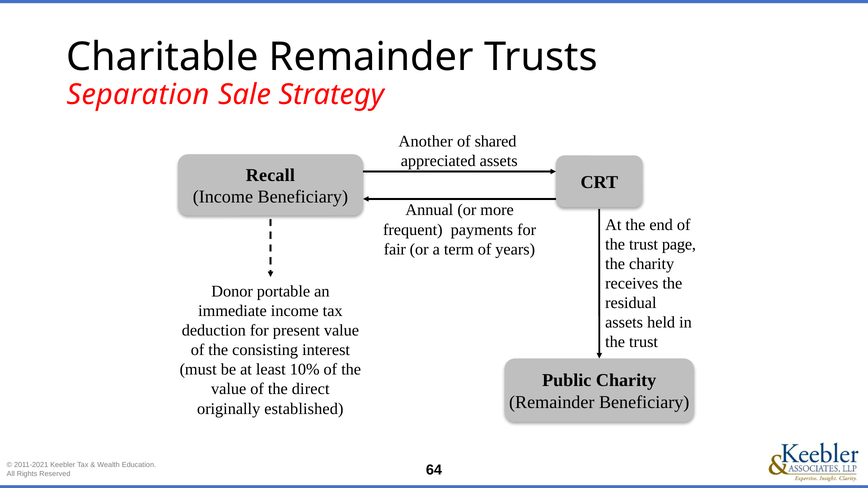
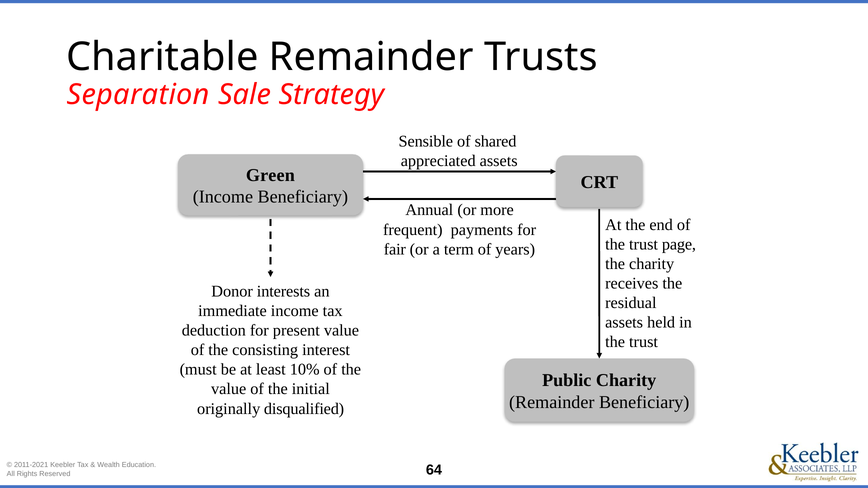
Another: Another -> Sensible (426, 141)
Recall: Recall -> Green (270, 175)
portable: portable -> interests (284, 292)
direct: direct -> initial (311, 389)
established: established -> disqualified (304, 409)
